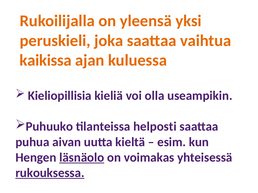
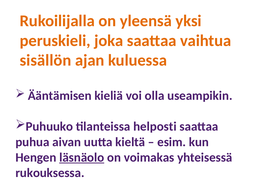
kaikissa: kaikissa -> sisällön (46, 60)
Kieliopillisia: Kieliopillisia -> Ääntämisen (60, 96)
rukouksessa underline: present -> none (50, 173)
